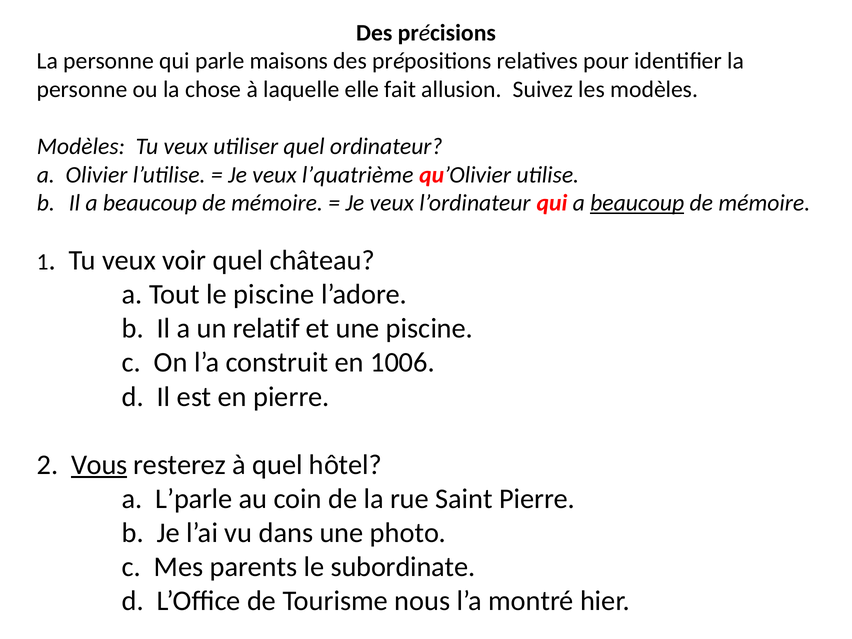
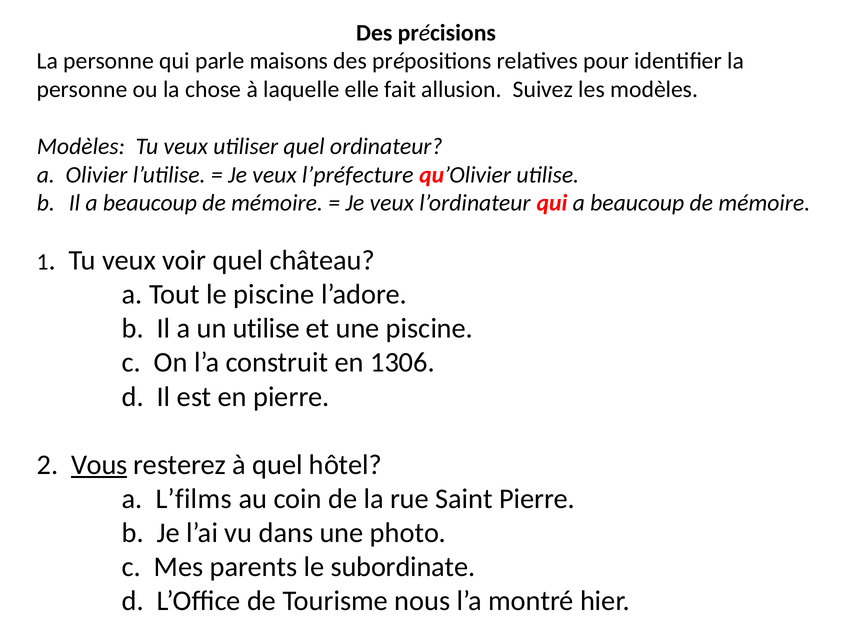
l’quatrième: l’quatrième -> l’préfecture (358, 175)
beaucoup underline: present -> none (637, 203)
un relatif: relatif -> utilise (266, 328)
1006: 1006 -> 1306 (403, 363)
L’parle: L’parle -> L’films (194, 499)
